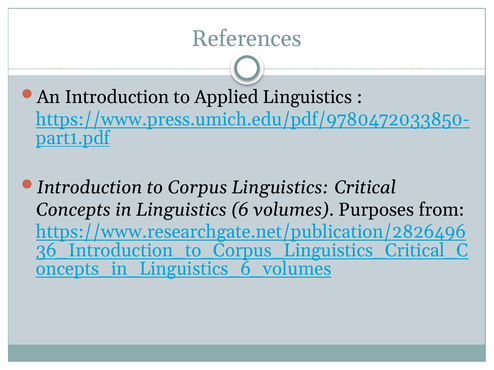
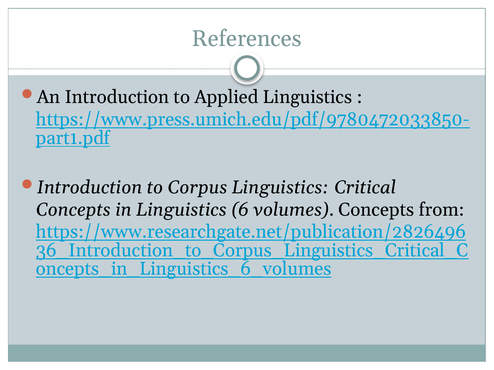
volumes Purposes: Purposes -> Concepts (376, 210)
